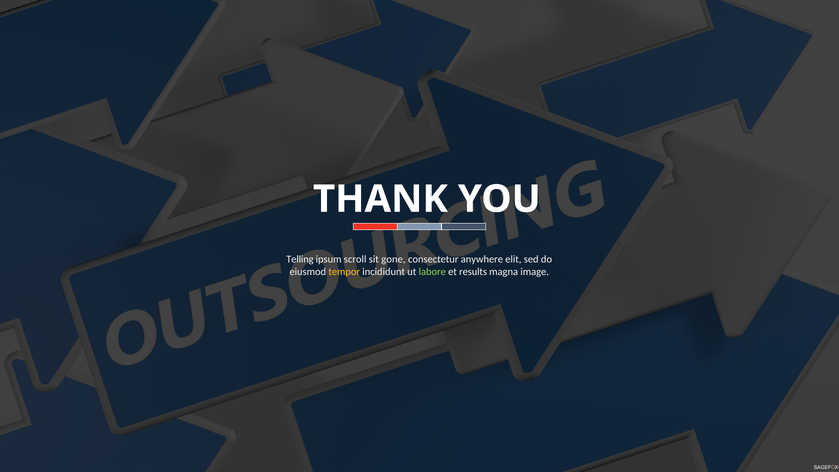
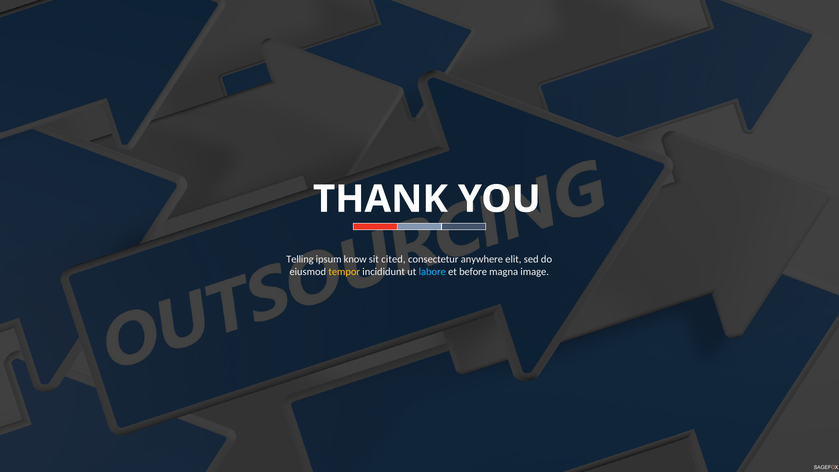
scroll: scroll -> know (355, 259)
gone: gone -> cited (393, 259)
labore colour: light green -> light blue (432, 272)
results: results -> before (473, 272)
